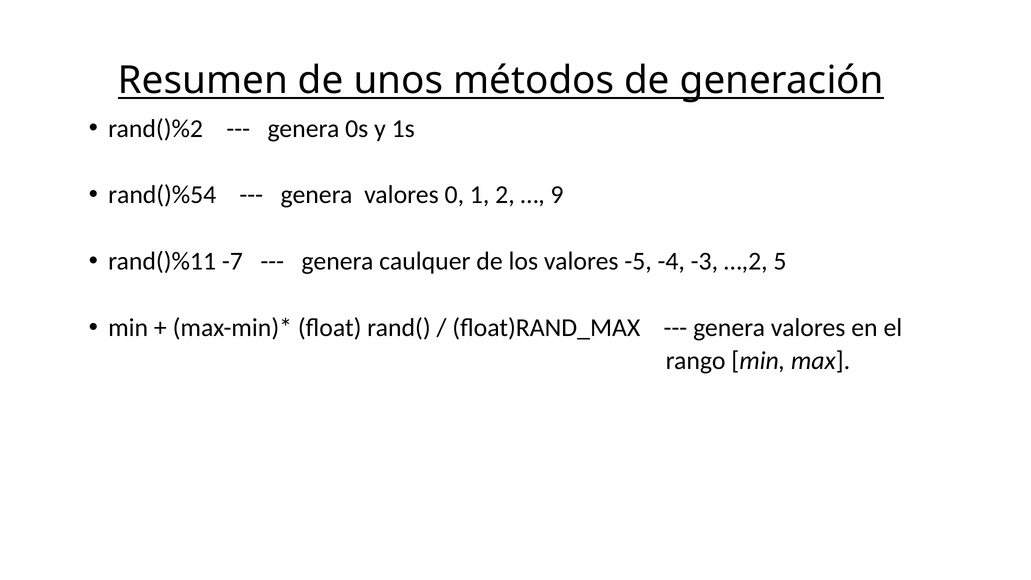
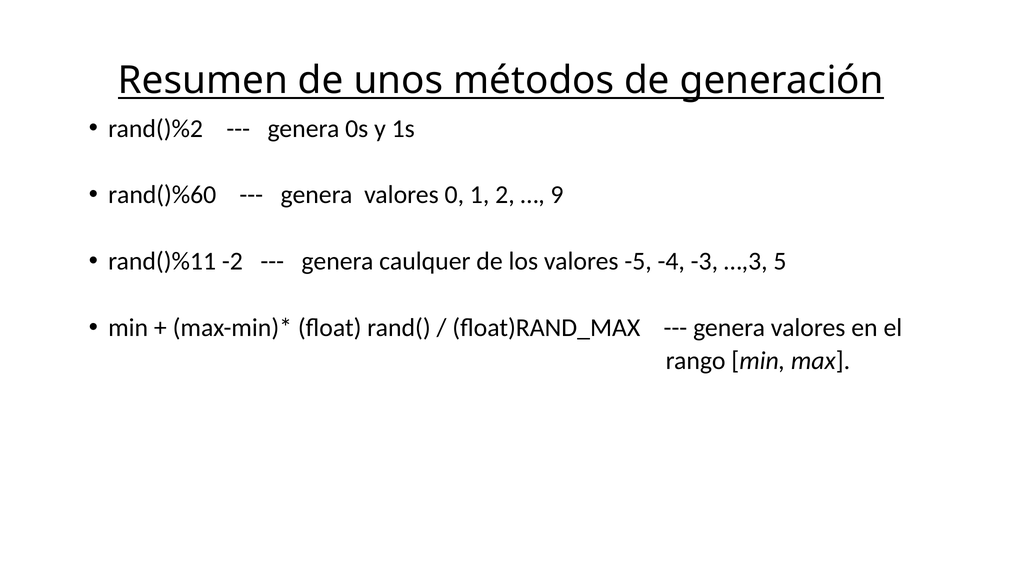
rand()%54: rand()%54 -> rand()%60 (162, 195)
-7: -7 -> -2 (232, 261)
…,2: …,2 -> …,3 (746, 261)
